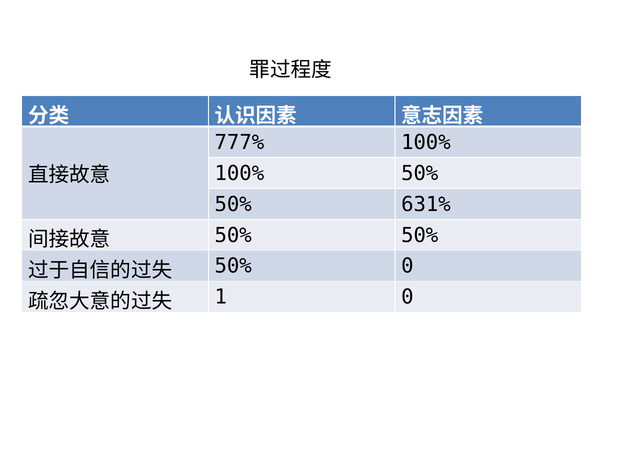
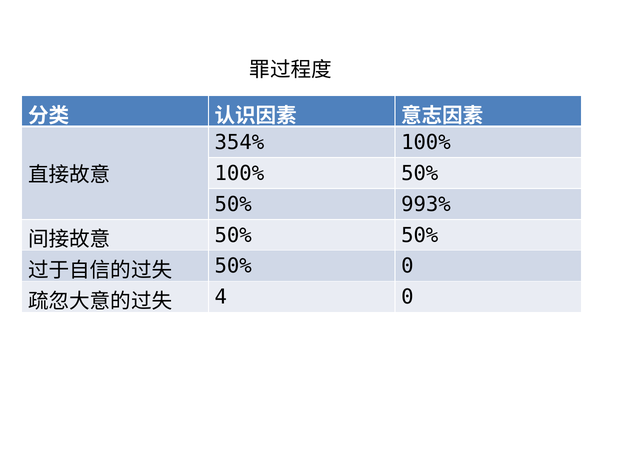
777%: 777% -> 354% (239, 142)
631%: 631% -> 993% (426, 204)
1: 1 -> 4 (221, 297)
